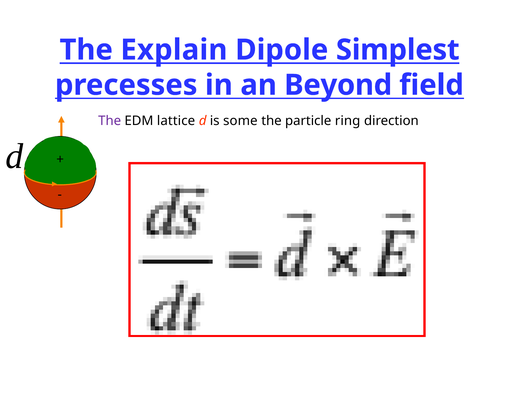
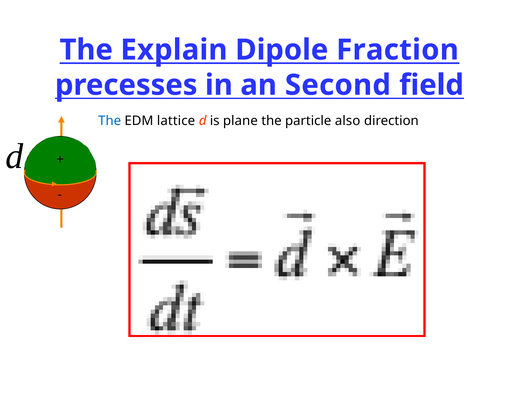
Simplest: Simplest -> Fraction (397, 50)
Beyond: Beyond -> Second (338, 85)
The colour: purple -> blue (110, 121)
some: some -> plane (240, 121)
ring: ring -> also (348, 121)
